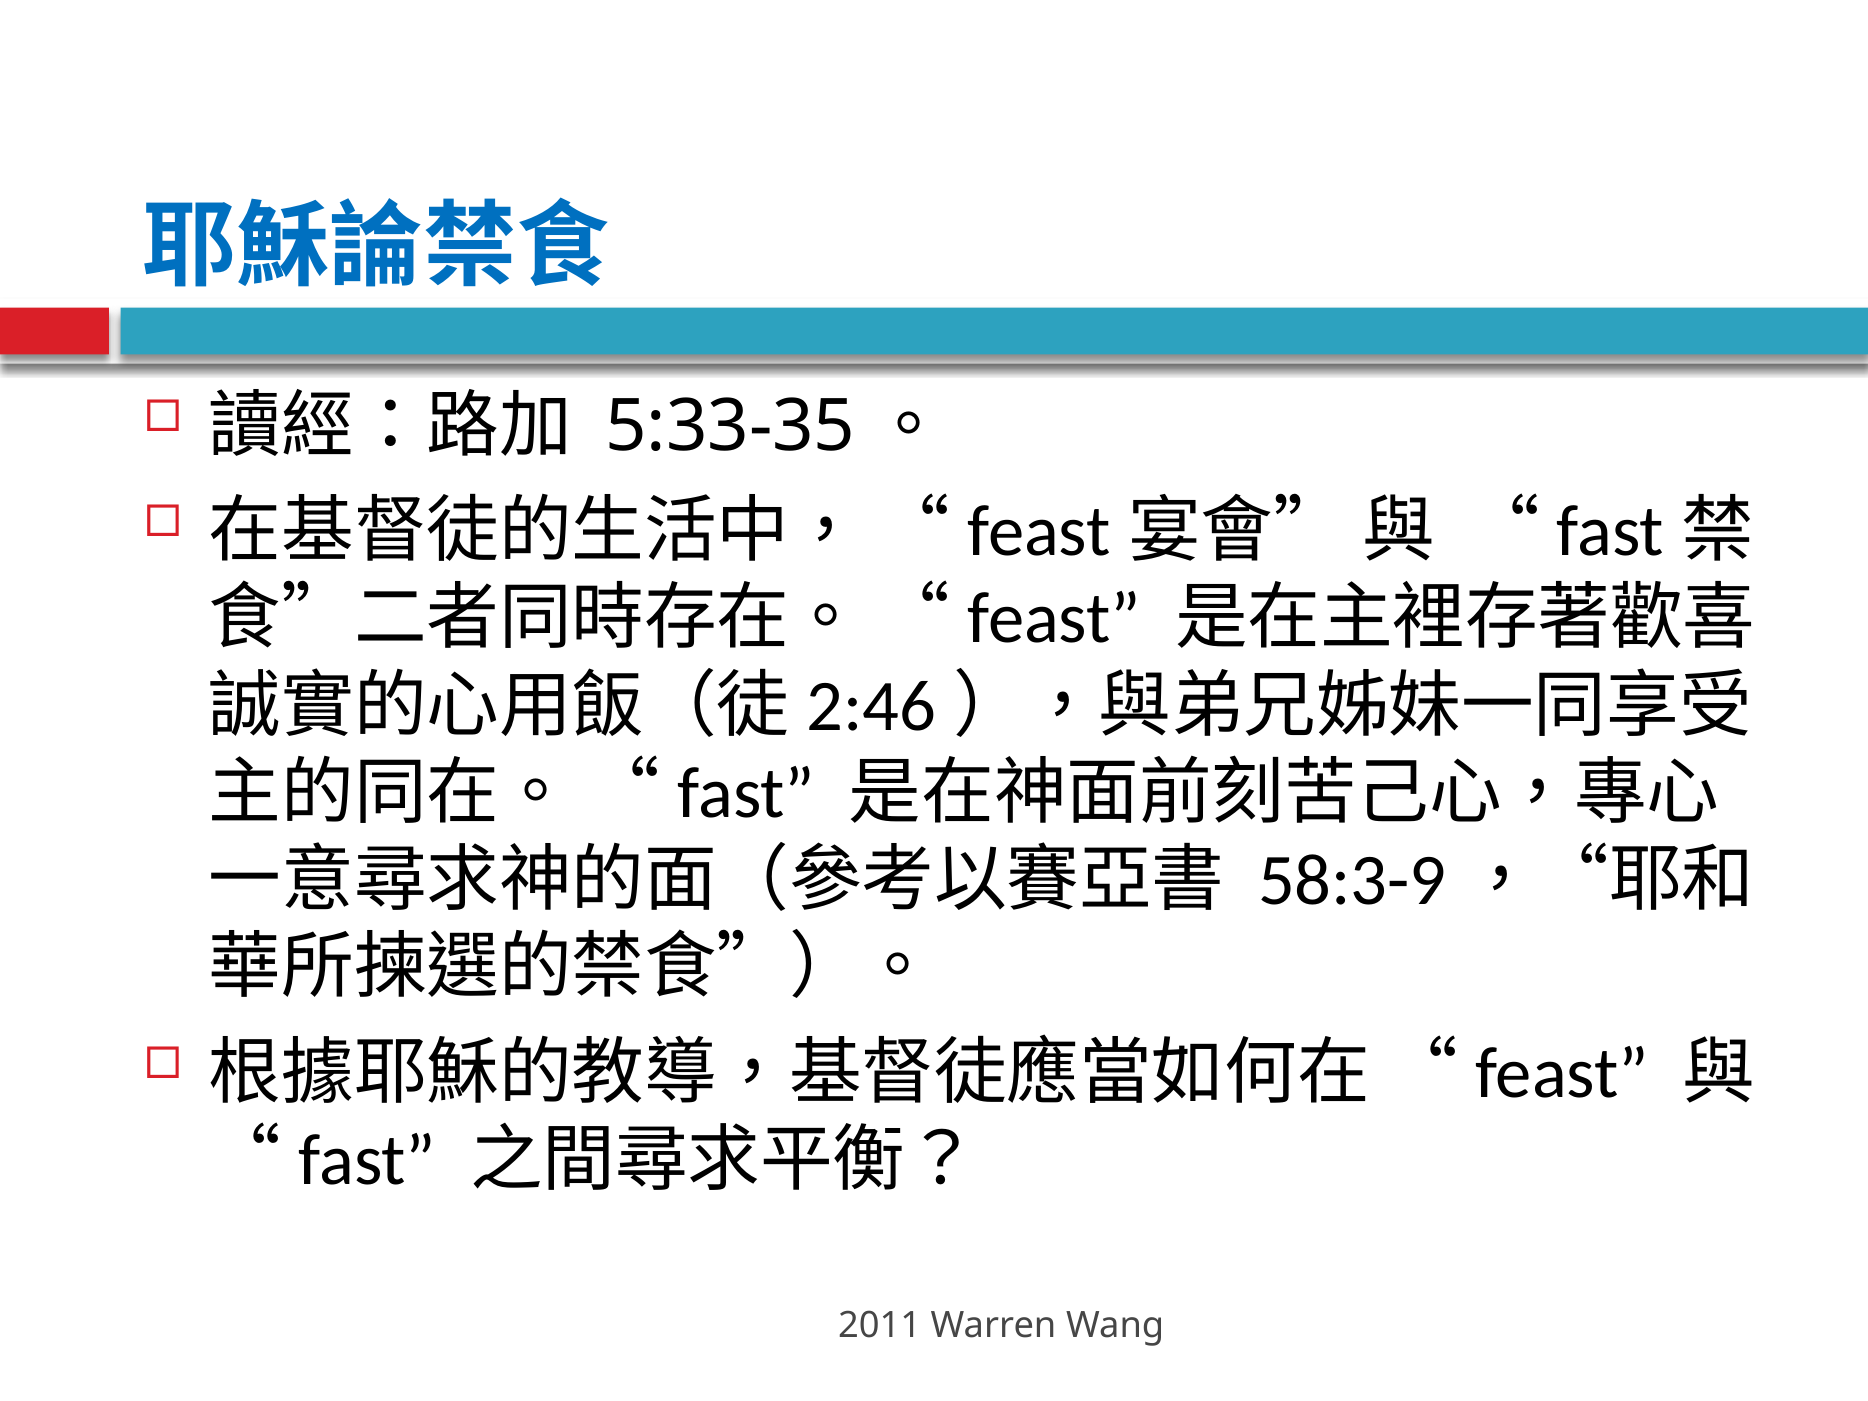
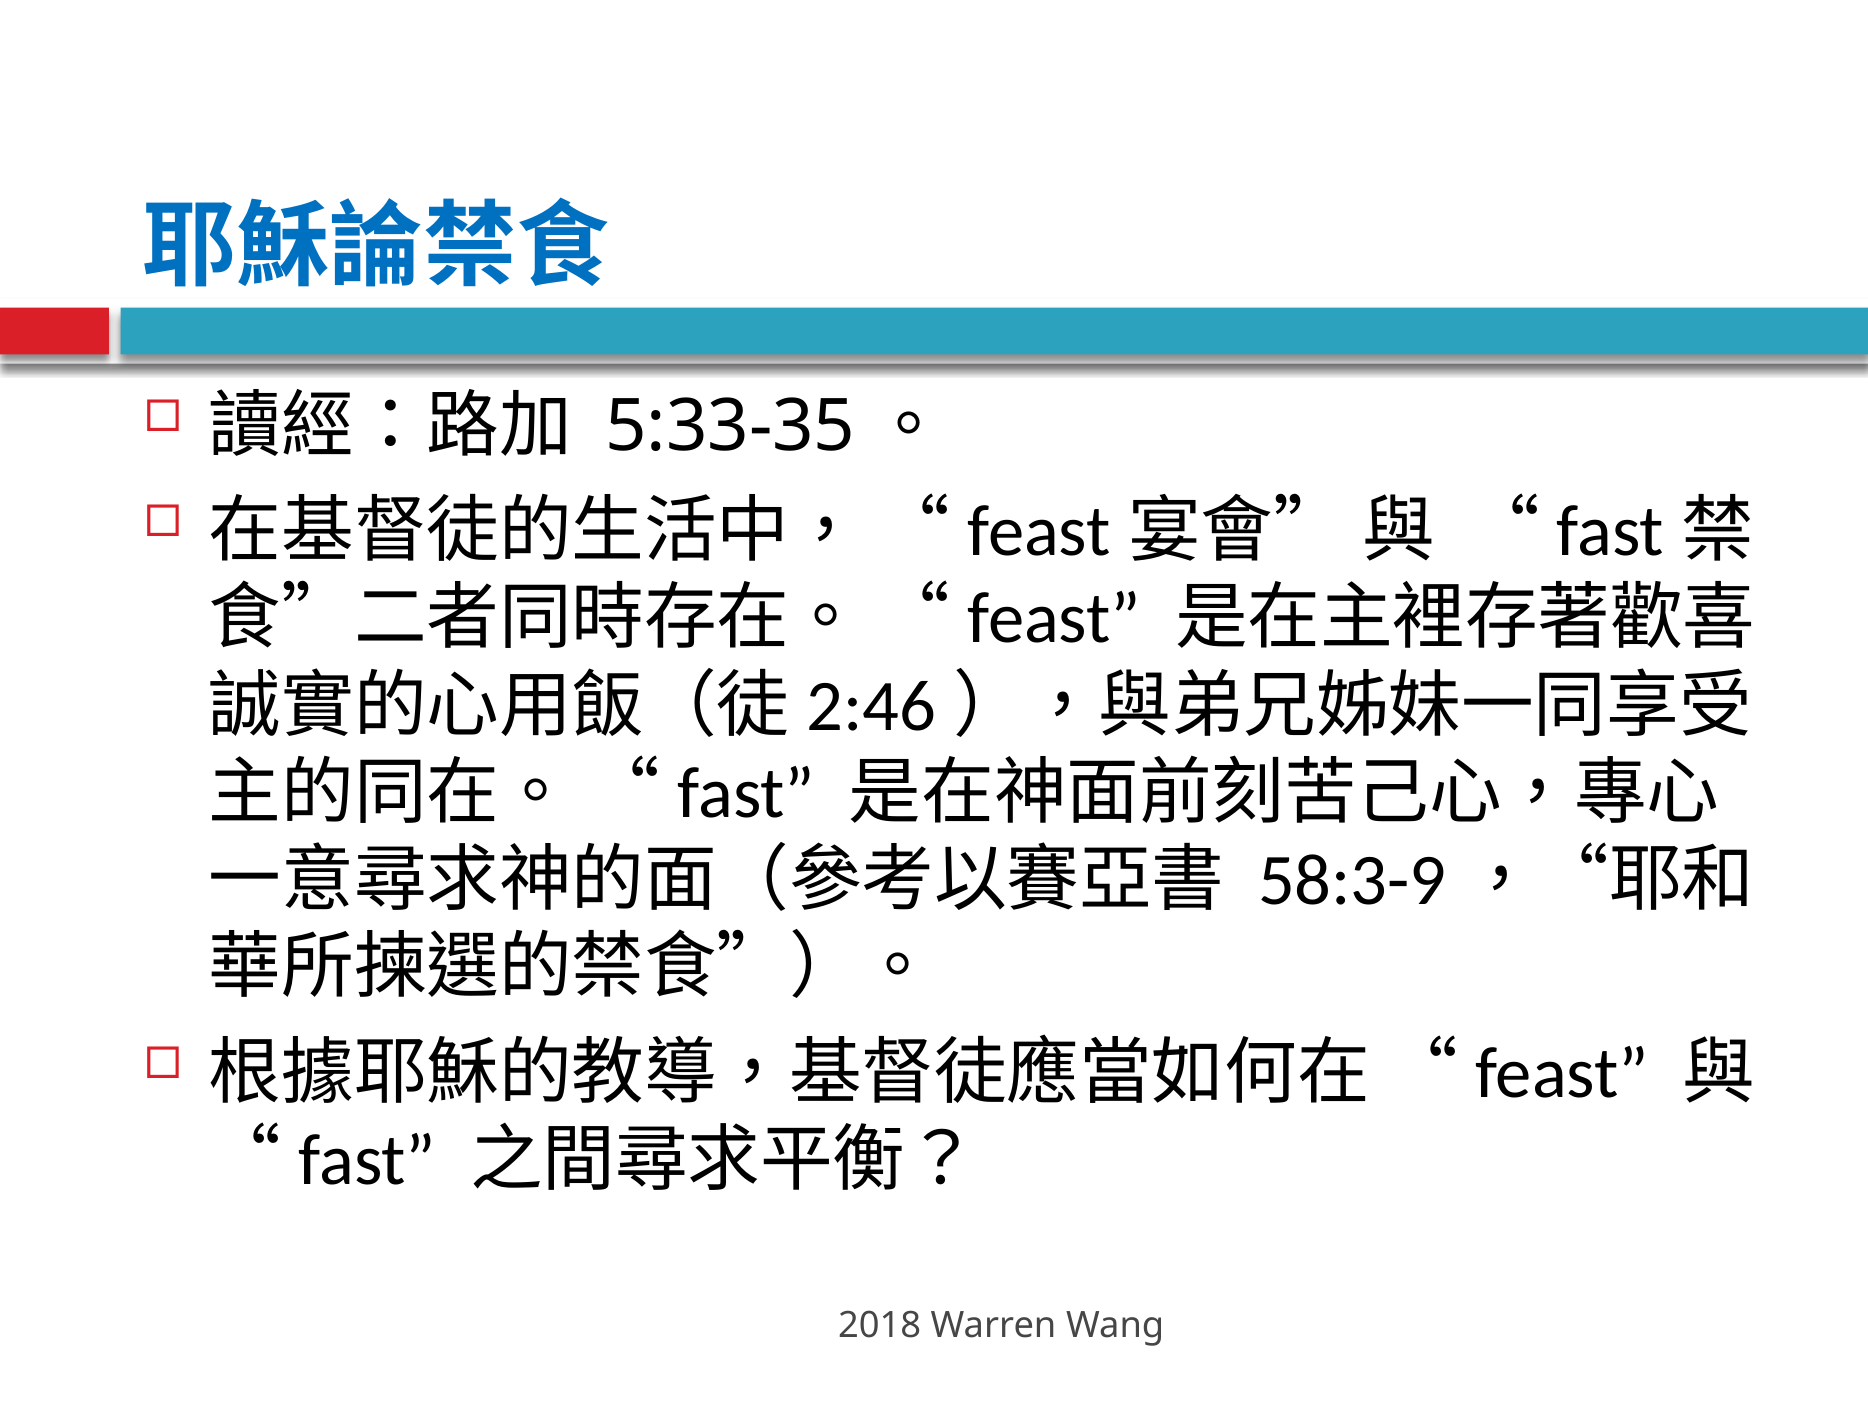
2011: 2011 -> 2018 (880, 1325)
